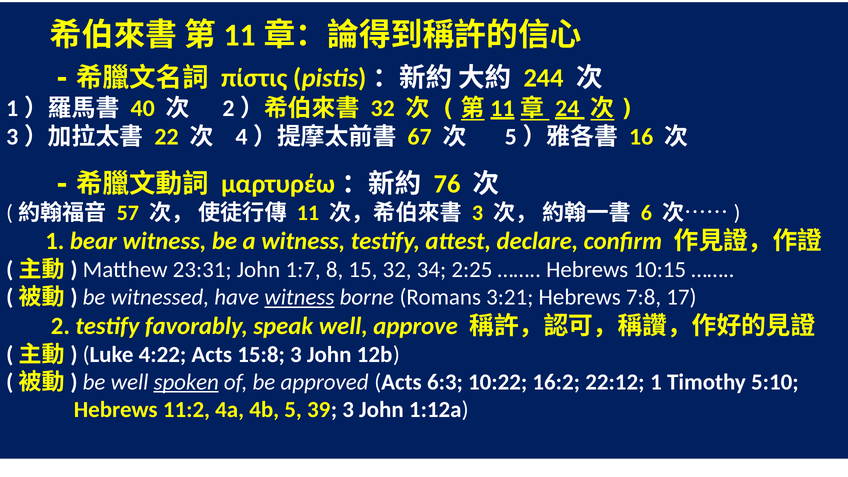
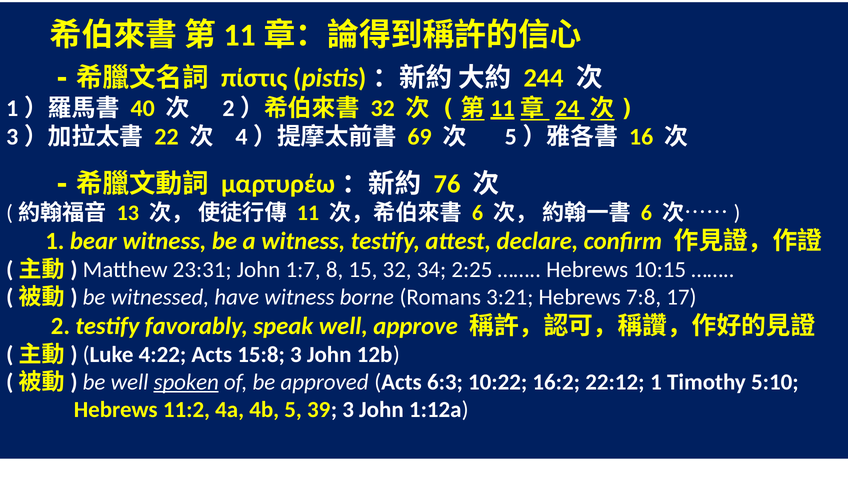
67: 67 -> 69 (420, 137)
57: 57 -> 13 (128, 213)
3: 3 -> 6 (478, 213)
witness underline: present -> none (299, 297)
